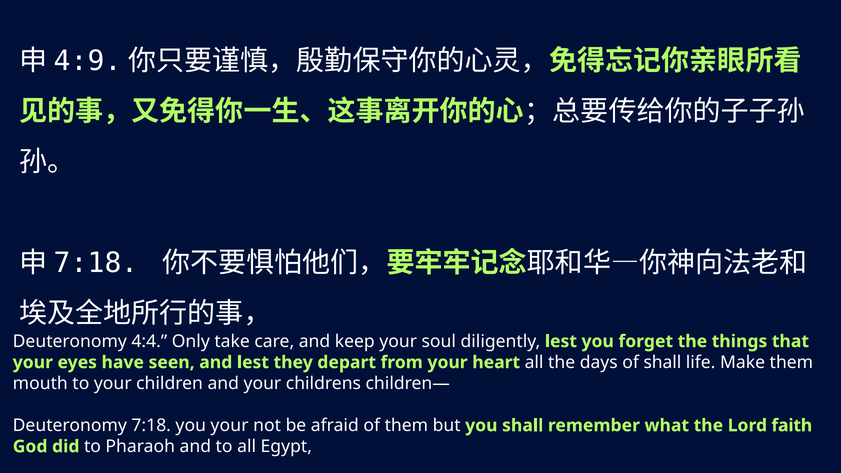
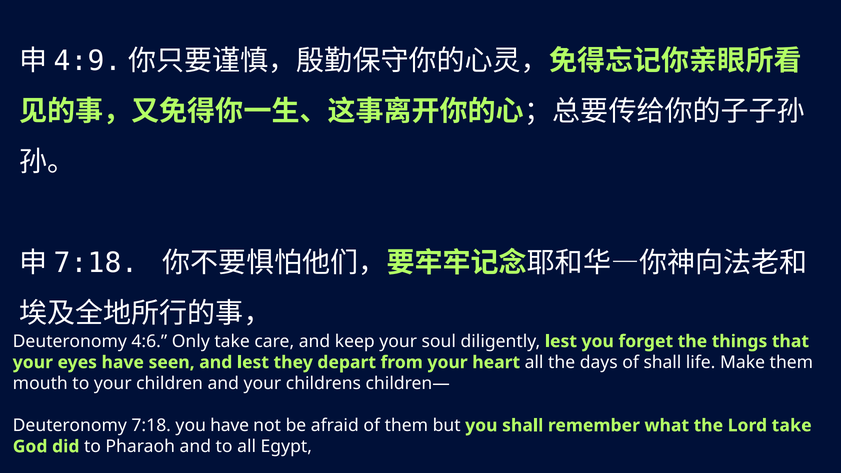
4:4: 4:4 -> 4:6 (149, 341)
you your: your -> have (230, 426)
Lord faith: faith -> take (792, 426)
